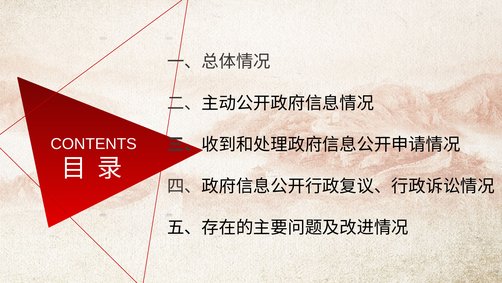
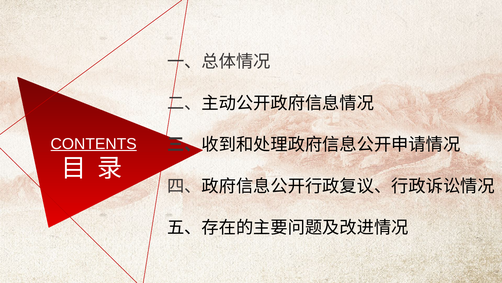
CONTENTS underline: none -> present (94, 144)
